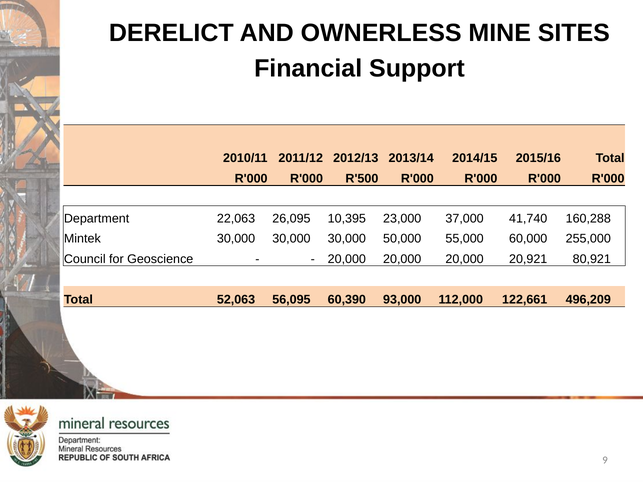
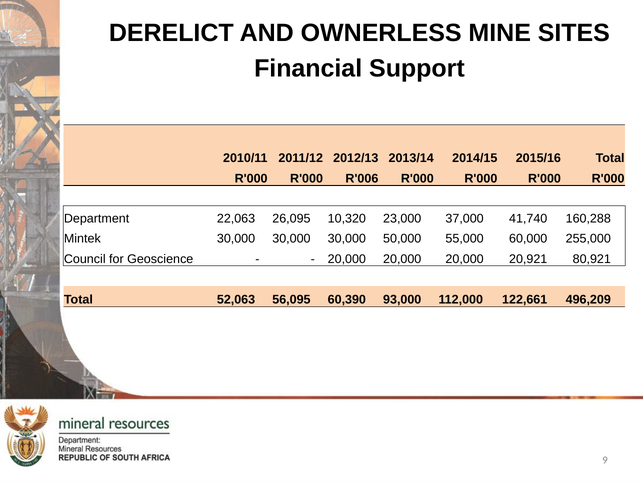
R'500: R'500 -> R'006 (362, 179)
10,395: 10,395 -> 10,320 (347, 219)
